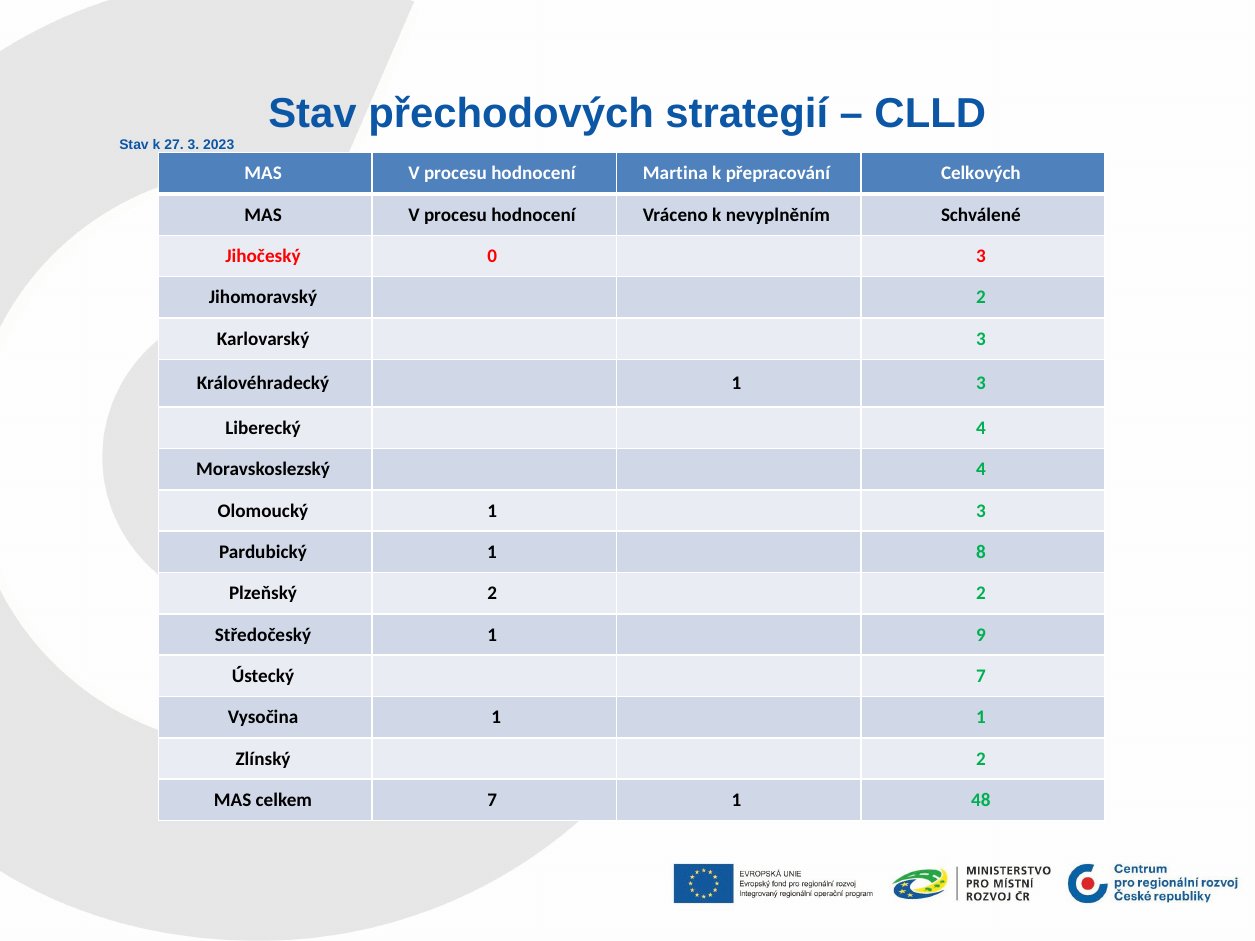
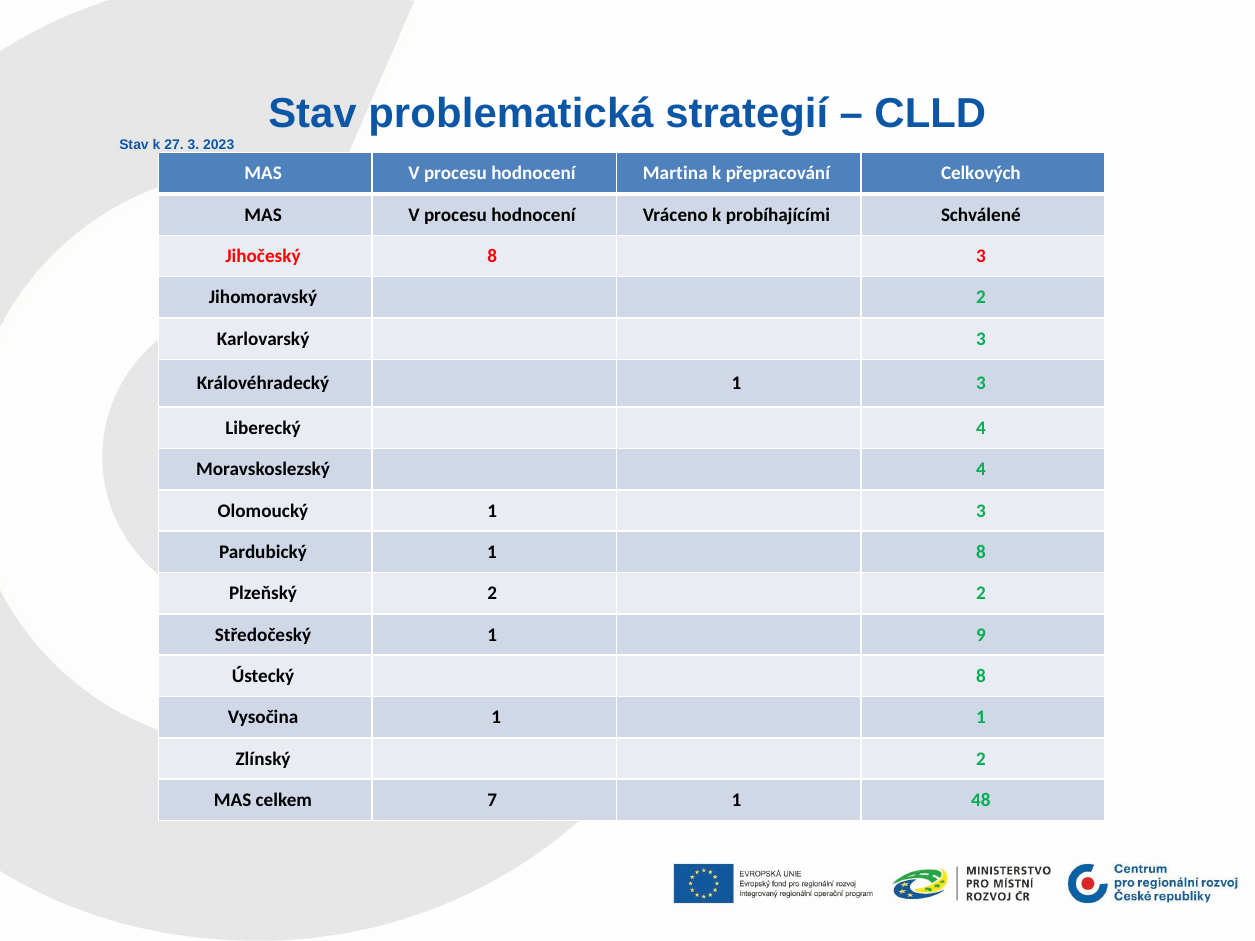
přechodových: přechodových -> problematická (511, 114)
nevyplněním: nevyplněním -> probíhajícími (778, 215)
Jihočeský 0: 0 -> 8 (492, 256)
Ústecký 7: 7 -> 8 (981, 676)
